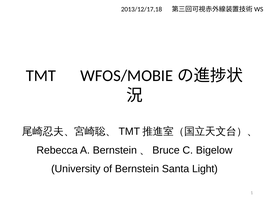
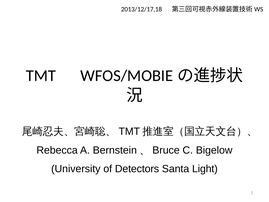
of Bernstein: Bernstein -> Detectors (137, 169)
